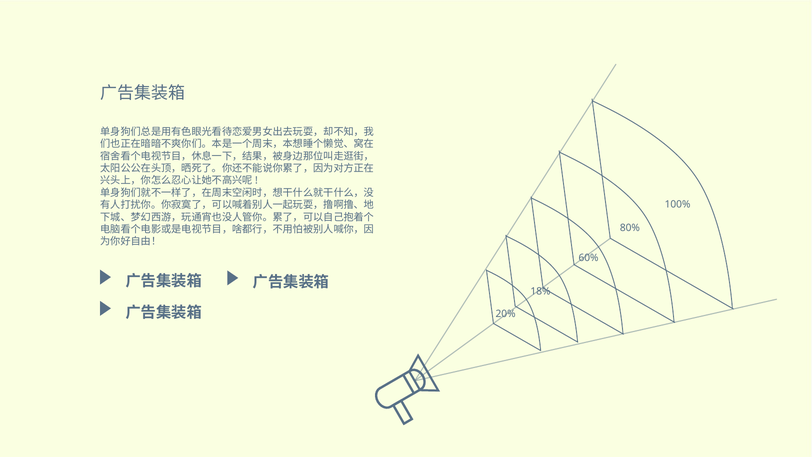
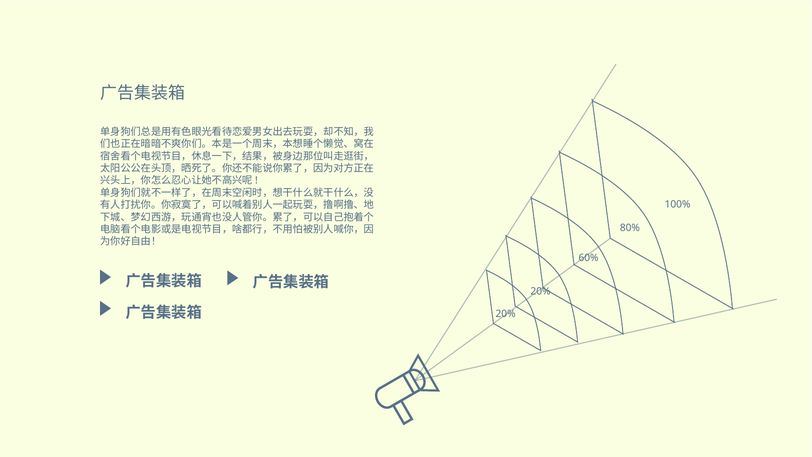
18%: 18% -> 20% (540, 291)
